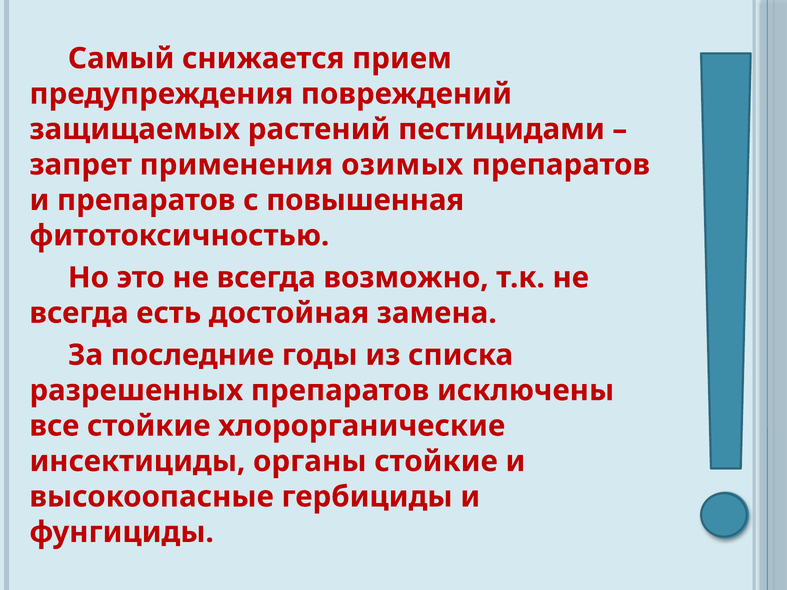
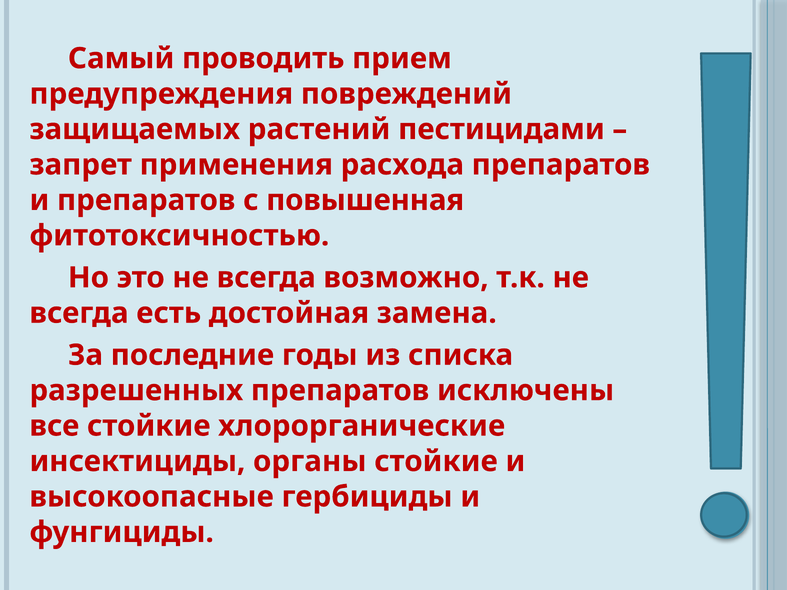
снижается: снижается -> проводить (263, 58)
озимых: озимых -> расхода (402, 165)
